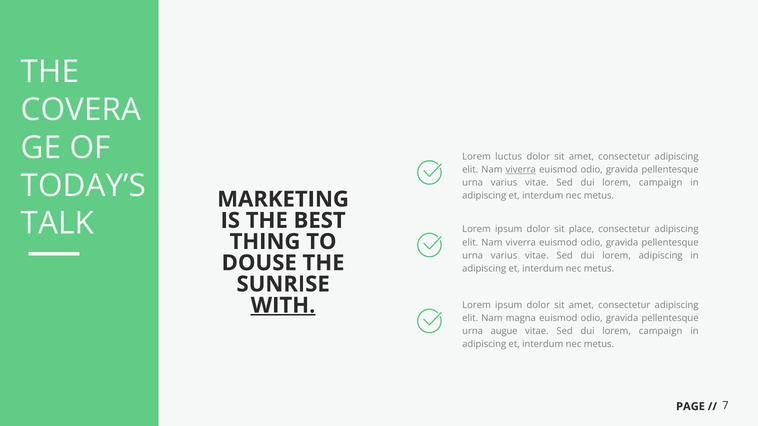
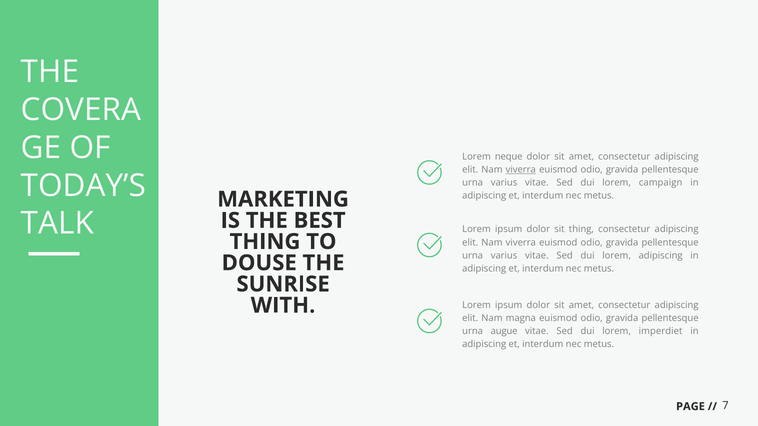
luctus: luctus -> neque (509, 157)
sit place: place -> thing (581, 230)
WITH underline: present -> none (283, 306)
campaign: campaign -> imperdiet (661, 332)
